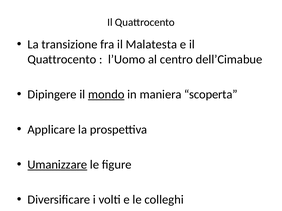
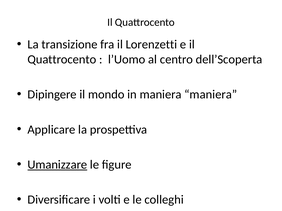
Malatesta: Malatesta -> Lorenzetti (151, 45)
dell’Cimabue: dell’Cimabue -> dell’Scoperta (229, 60)
mondo underline: present -> none (106, 95)
maniera scoperta: scoperta -> maniera (211, 95)
